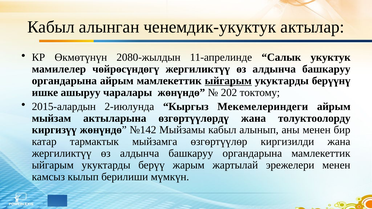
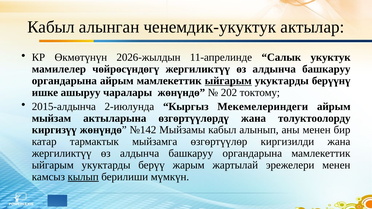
2080-жылдын: 2080-жылдын -> 2026-жылдын (149, 57)
2015-алардын: 2015-алардын -> 2015-алдынча (64, 107)
кылып underline: none -> present (83, 177)
